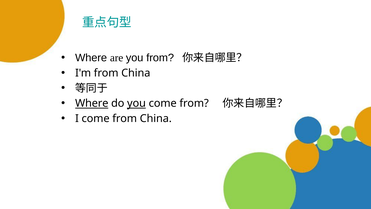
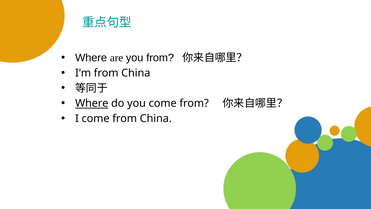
you underline: present -> none (136, 103)
